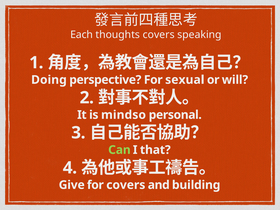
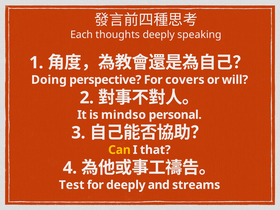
thoughts covers: covers -> deeply (159, 35)
sexual: sexual -> covers (185, 80)
Can colour: light green -> yellow (119, 150)
Give: Give -> Test (72, 185)
for covers: covers -> deeply (126, 185)
building: building -> streams (196, 185)
